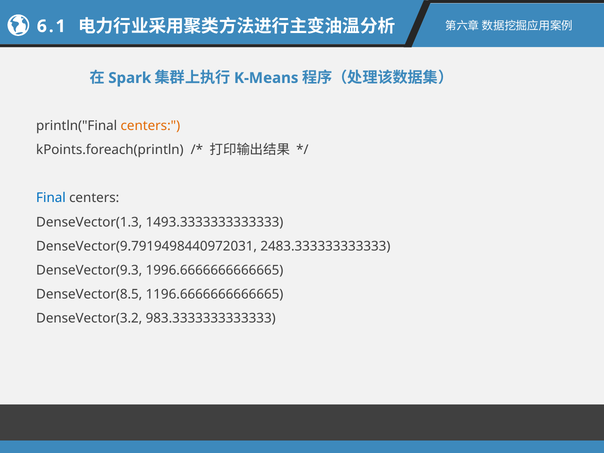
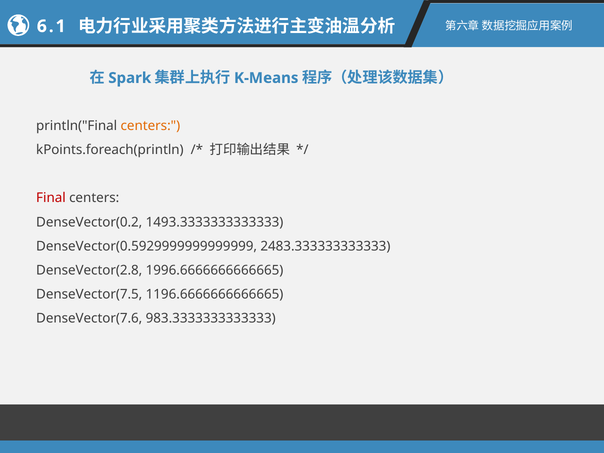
Final colour: blue -> red (51, 198)
DenseVector(1.3: DenseVector(1.3 -> DenseVector(0.2 (89, 222)
DenseVector(9.7919498440972031: DenseVector(9.7919498440972031 -> DenseVector(0.5929999999999999 (147, 246)
DenseVector(9.3: DenseVector(9.3 -> DenseVector(2.8 (89, 270)
DenseVector(8.5: DenseVector(8.5 -> DenseVector(7.5 (89, 294)
DenseVector(3.2: DenseVector(3.2 -> DenseVector(7.6 (89, 319)
